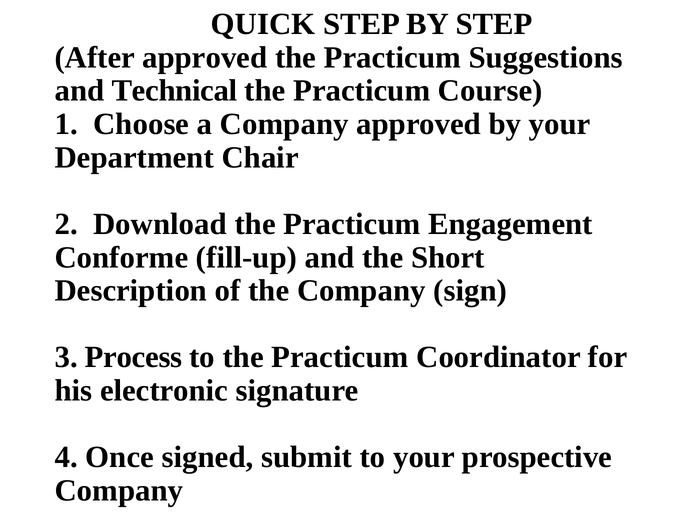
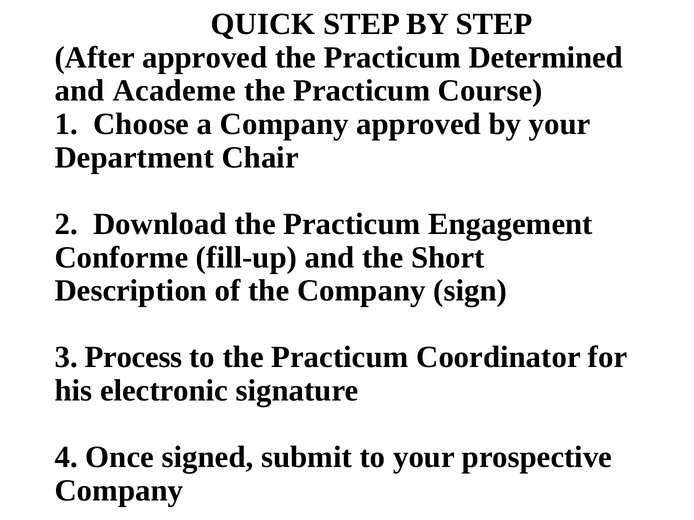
Suggestions: Suggestions -> Determined (546, 58)
Technical: Technical -> Academe (174, 91)
